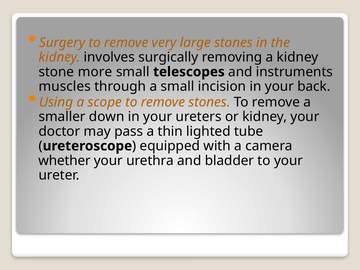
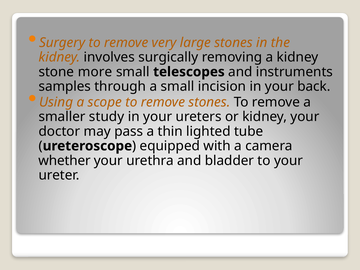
muscles: muscles -> samples (65, 86)
down: down -> study (107, 117)
